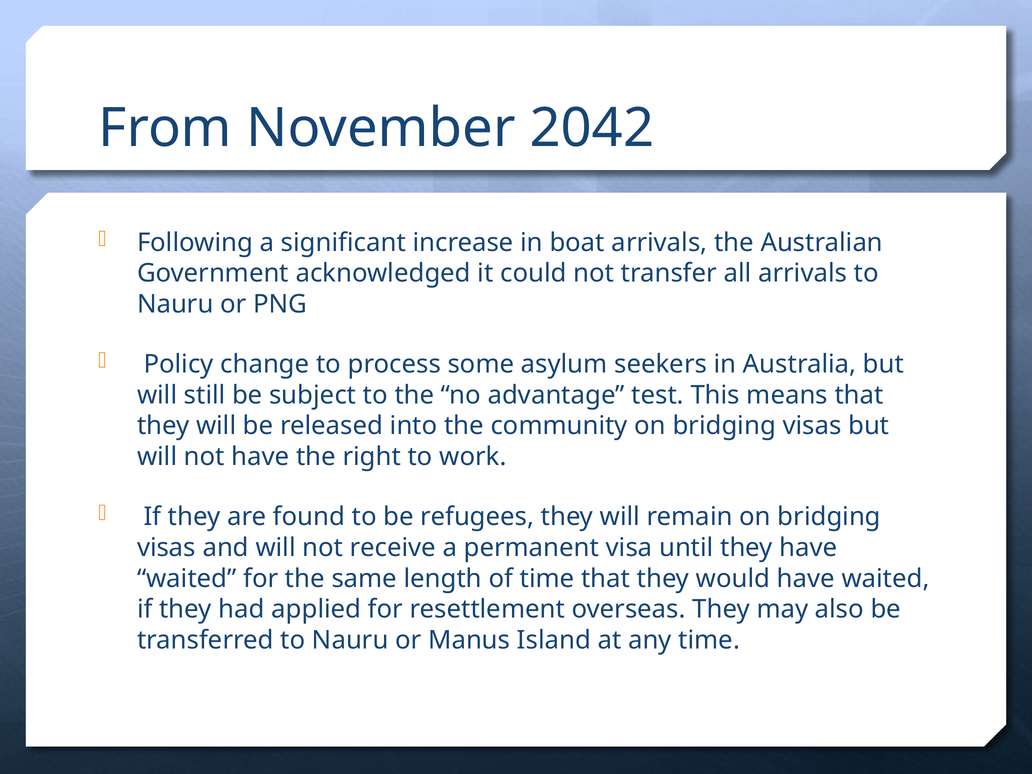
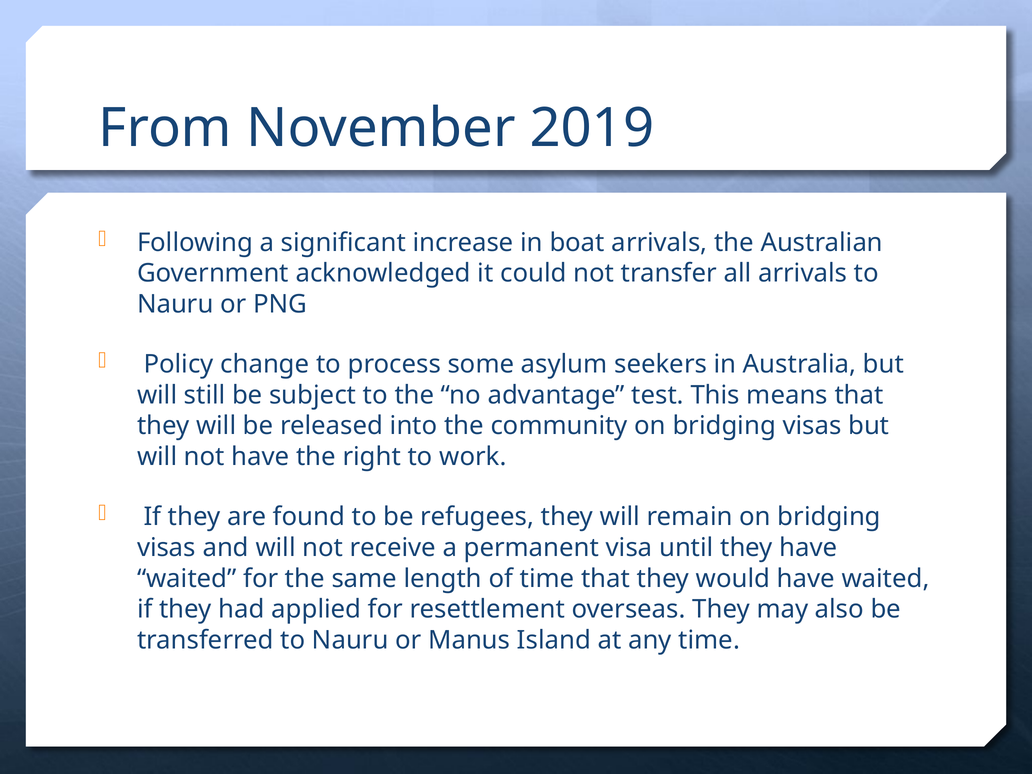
2042: 2042 -> 2019 (592, 128)
